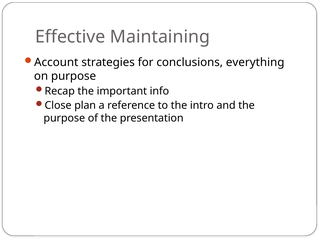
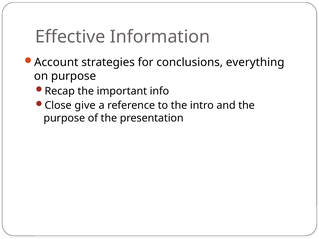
Maintaining: Maintaining -> Information (160, 37)
plan: plan -> give (85, 106)
